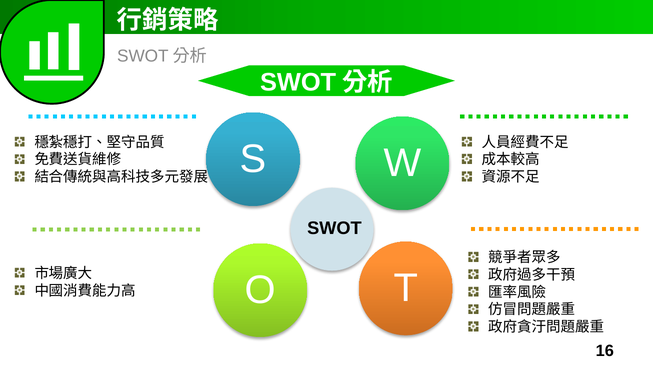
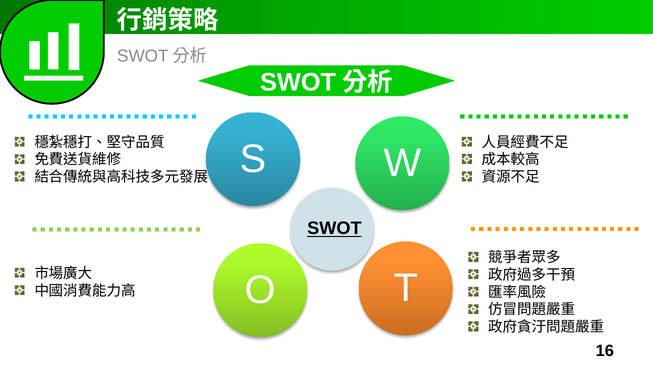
SWOT underline: none -> present (334, 229)
